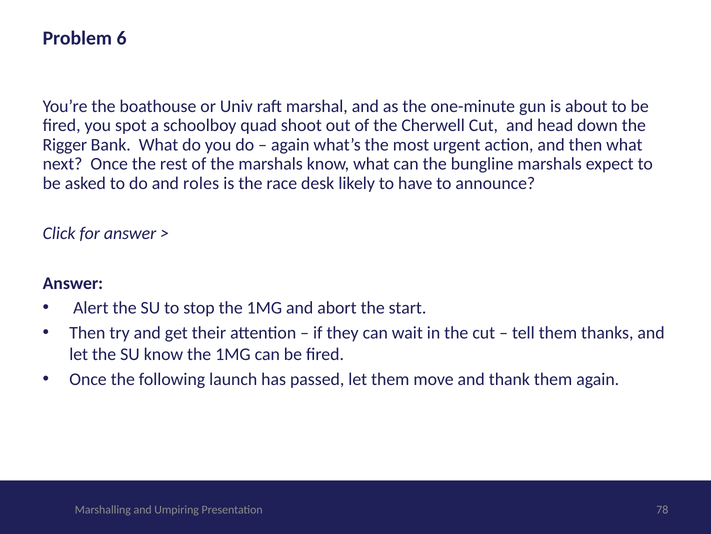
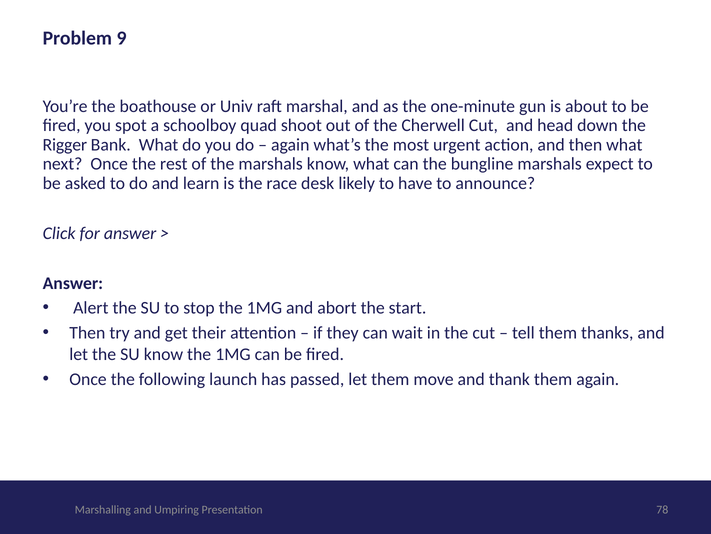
6: 6 -> 9 (122, 38)
roles: roles -> learn (201, 183)
